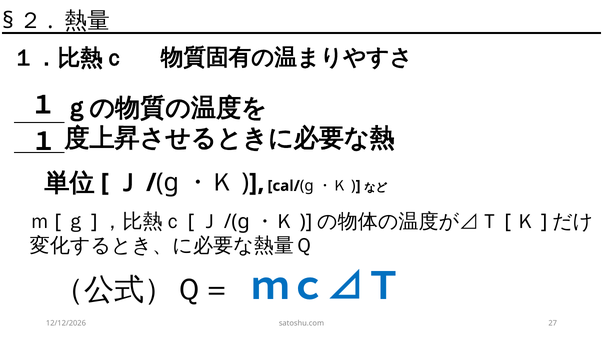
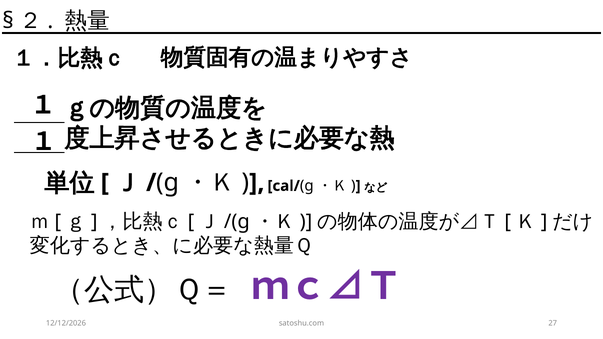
ｍｃ⊿Ｔ colour: blue -> purple (327, 287)
